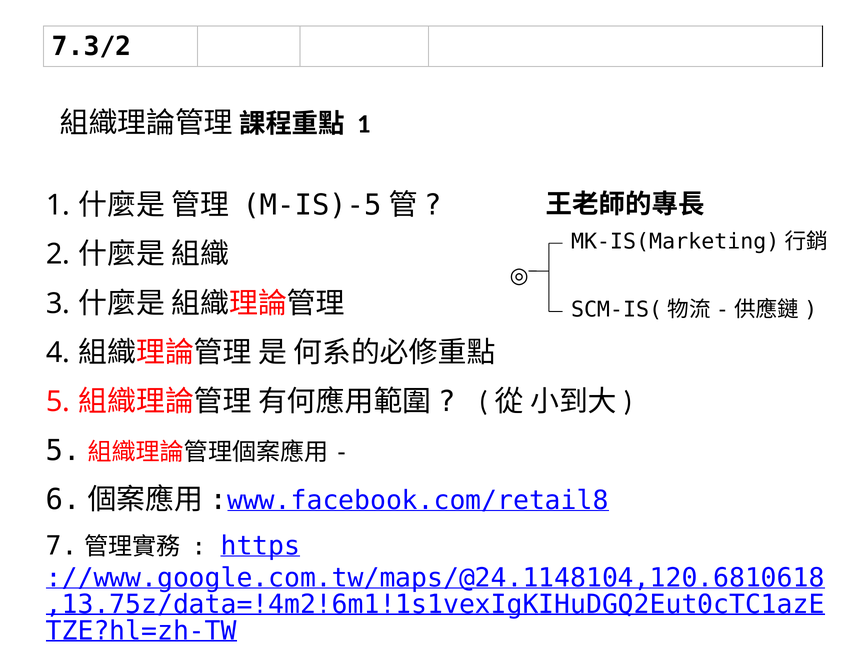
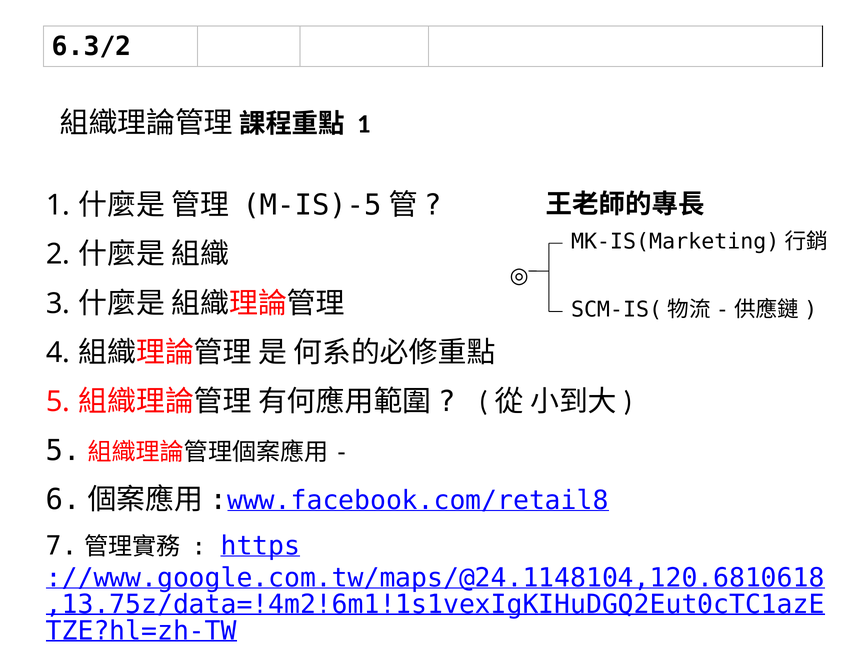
7.3/2: 7.3/2 -> 6.3/2 (92, 47)
